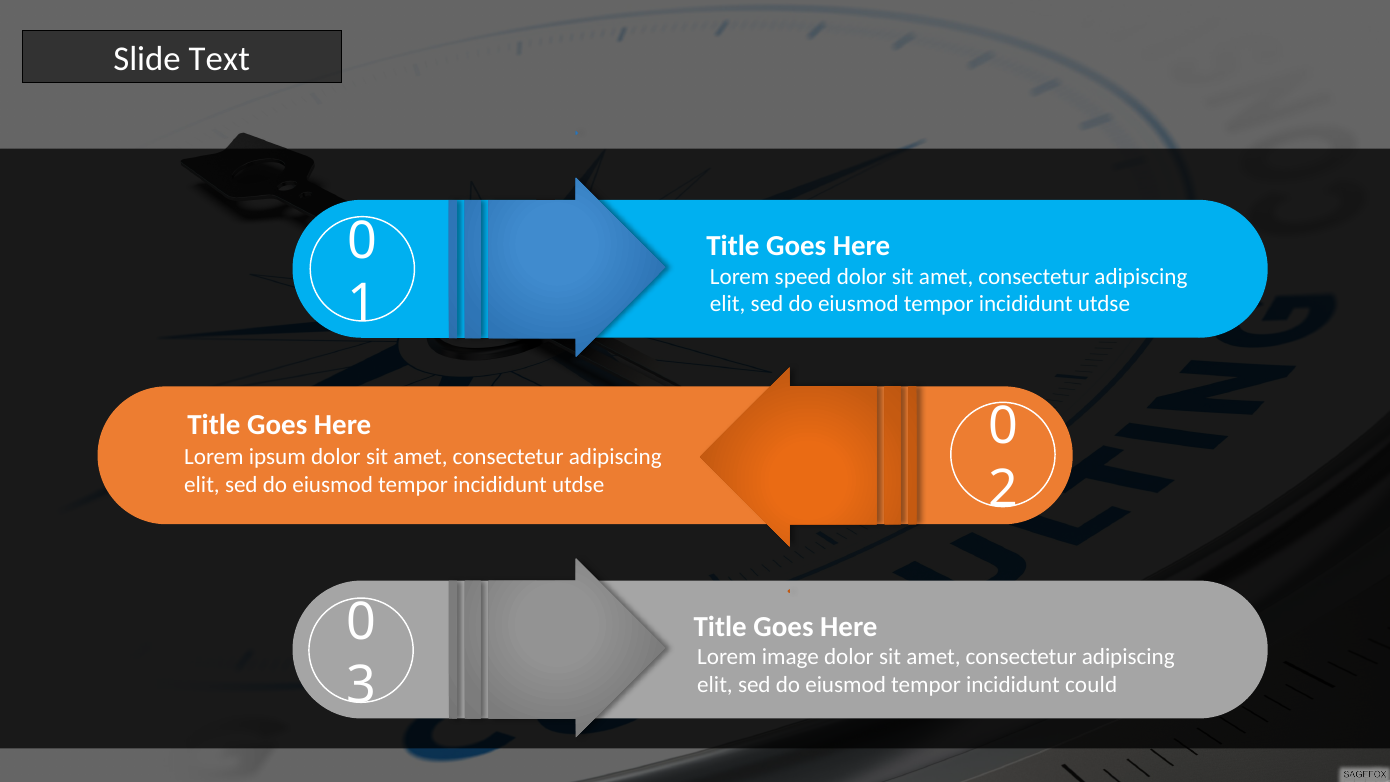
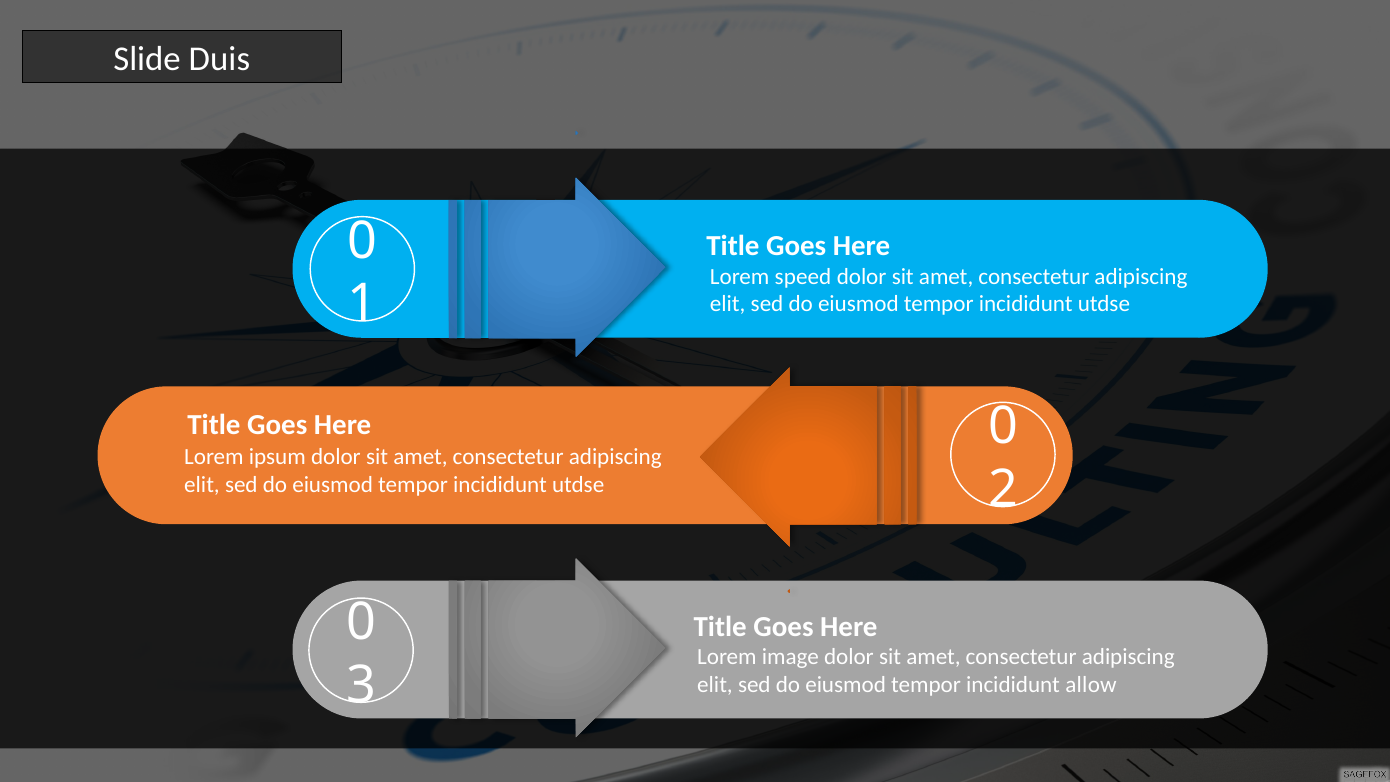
Text: Text -> Duis (219, 59)
could: could -> allow (1091, 685)
